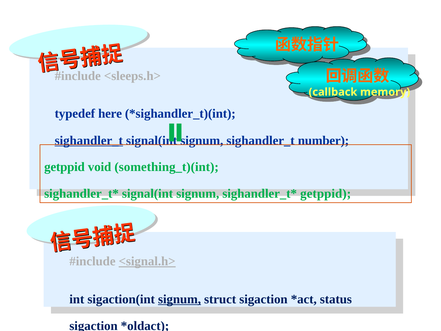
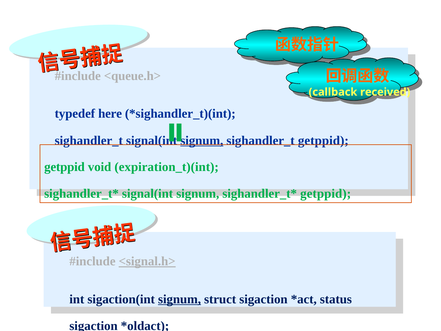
<sleeps.h>: <sleeps.h> -> <queue.h> (132, 76)
memory: memory -> received (385, 92)
sighandler_t underline: present -> none (89, 140)
signum underline: none -> present (202, 140)
sighandler_t number: number -> getppid (323, 140)
something_t)(int: something_t)(int -> expiration_t)(int (167, 167)
